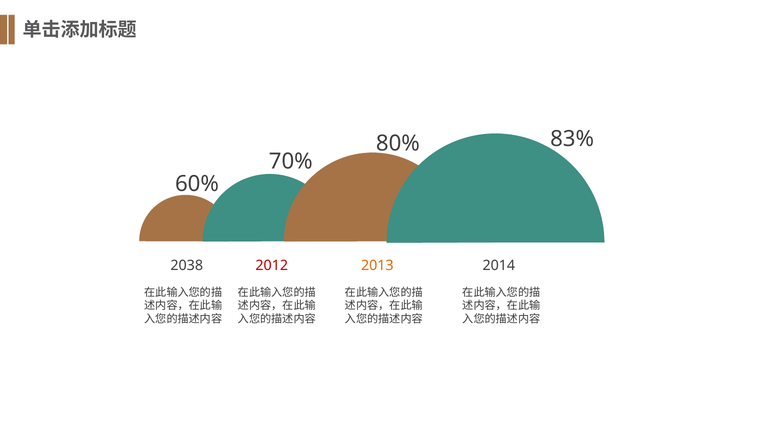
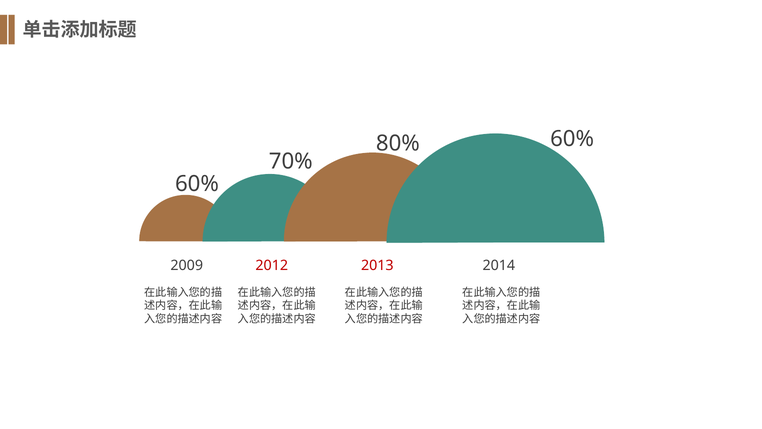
83%: 83% -> 60% (572, 139)
2038: 2038 -> 2009 (187, 265)
2013 colour: orange -> red (377, 265)
